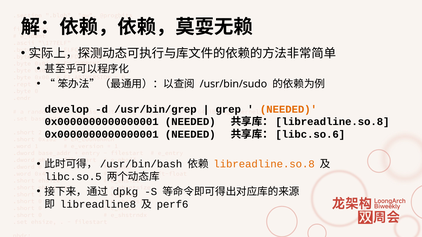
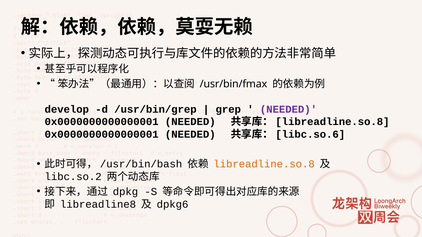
/usr/bin/sudo: /usr/bin/sudo -> /usr/bin/fmax (233, 84)
NEEDED colour: orange -> purple (288, 109)
libc.so.5: libc.so.5 -> libc.so.2 (73, 177)
perf6: perf6 -> dpkg6 (173, 205)
